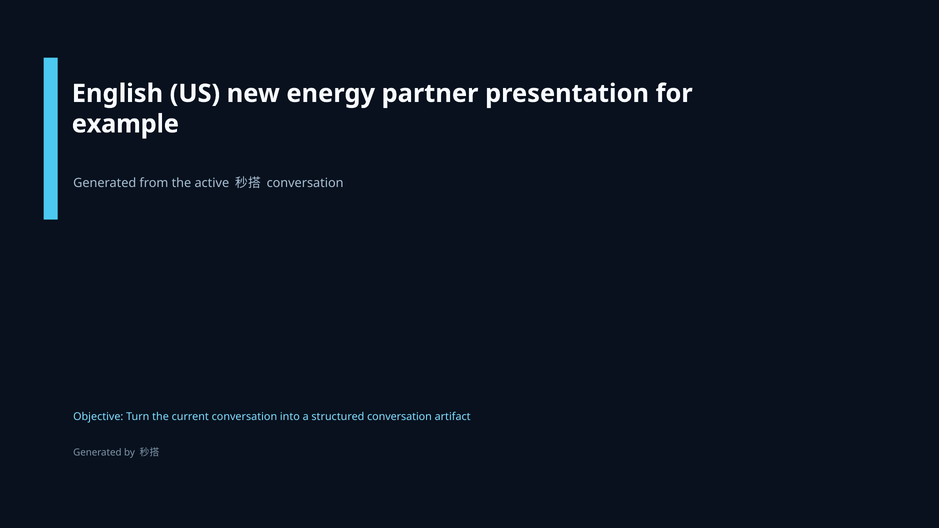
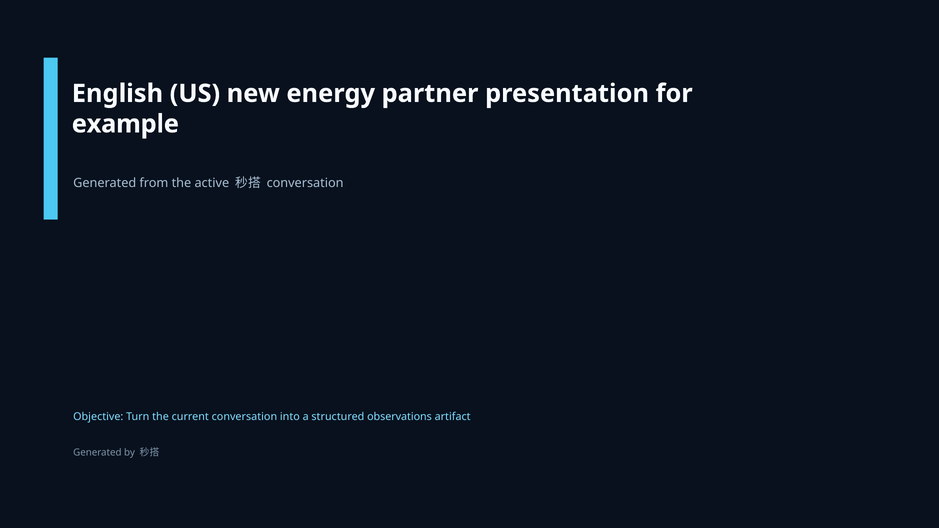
structured conversation: conversation -> observations (399, 417)
